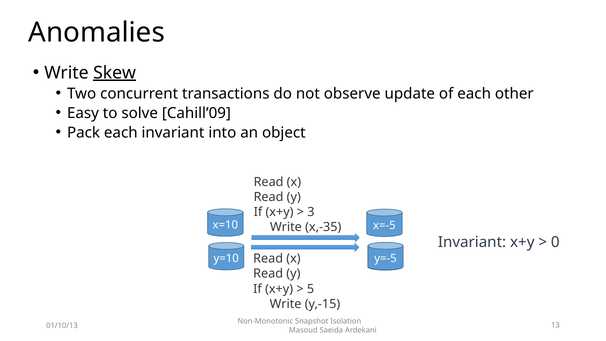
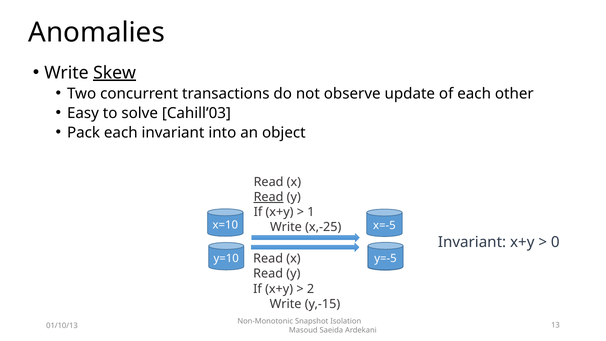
Cahill’09: Cahill’09 -> Cahill’03 (196, 113)
Read underline: none -> present (269, 197)
3: 3 -> 1 (311, 212)
x,-35: x,-35 -> x,-25 (323, 227)
5: 5 -> 2 (311, 289)
